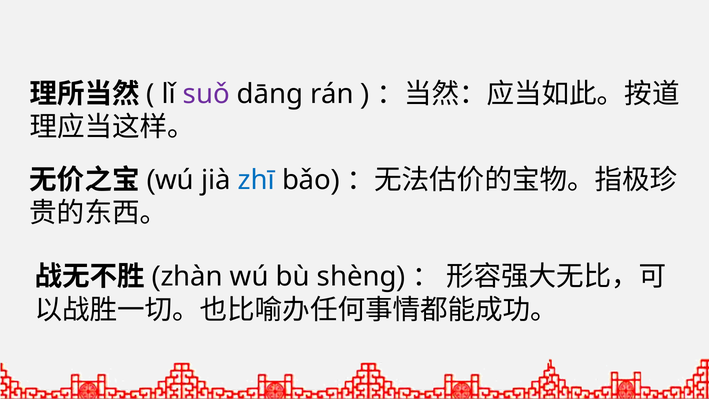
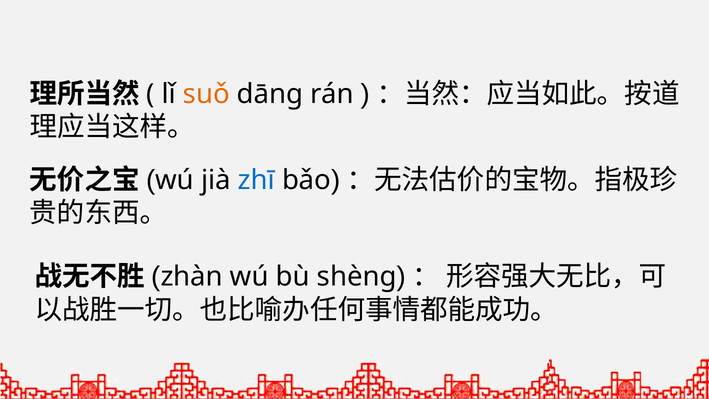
suǒ colour: purple -> orange (206, 94)
